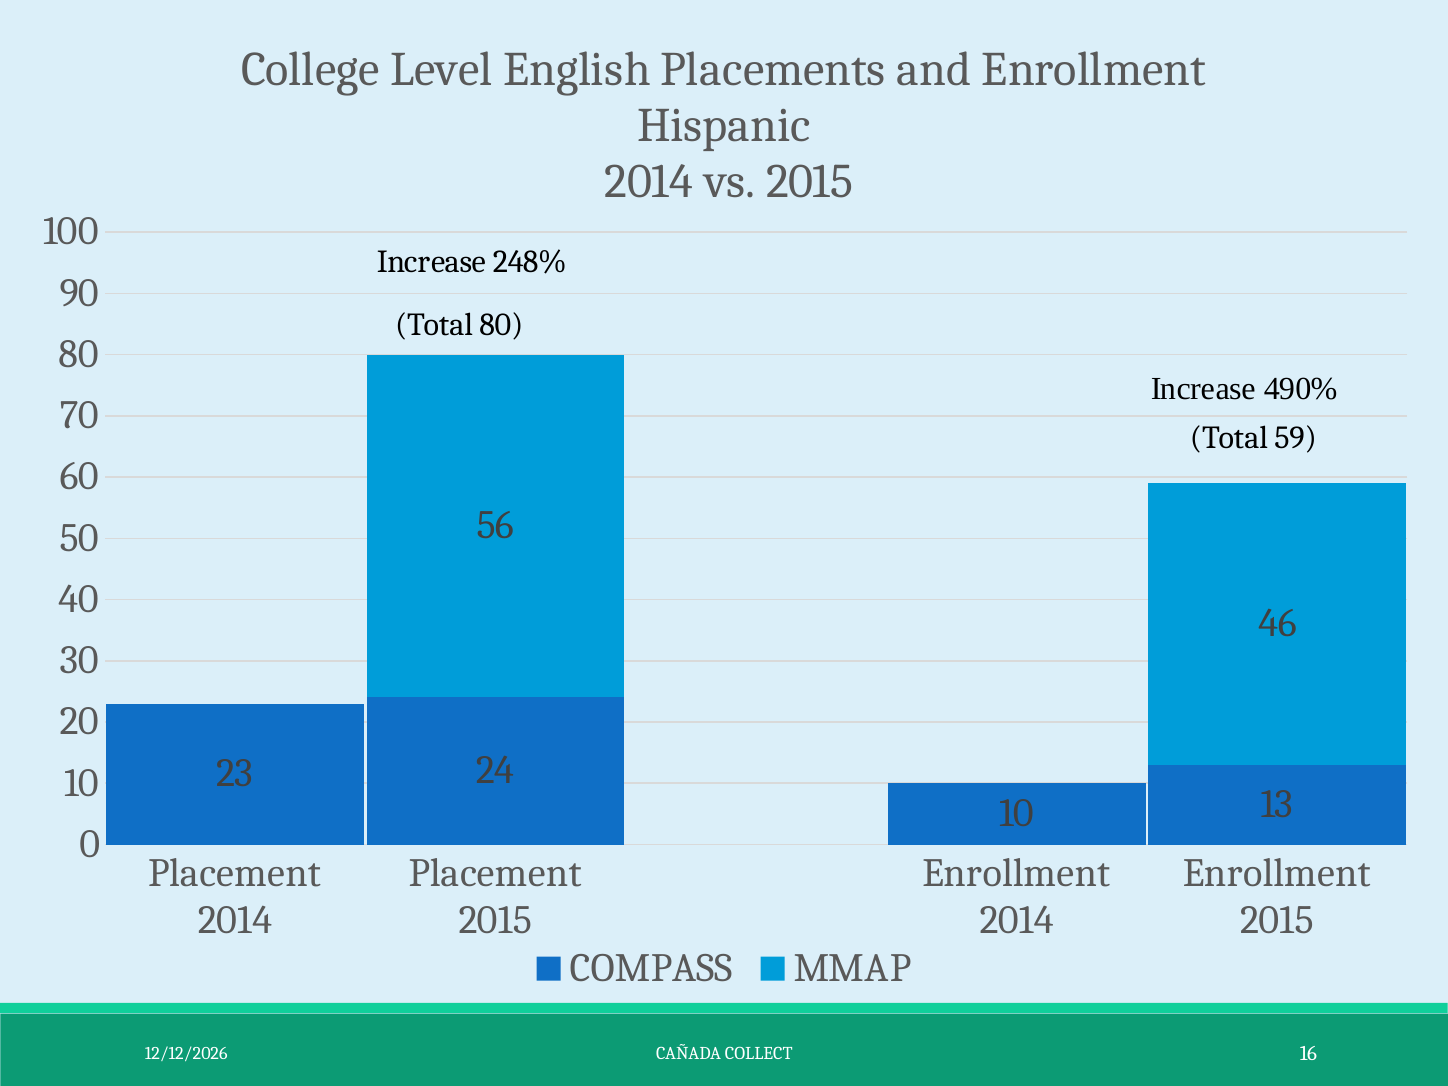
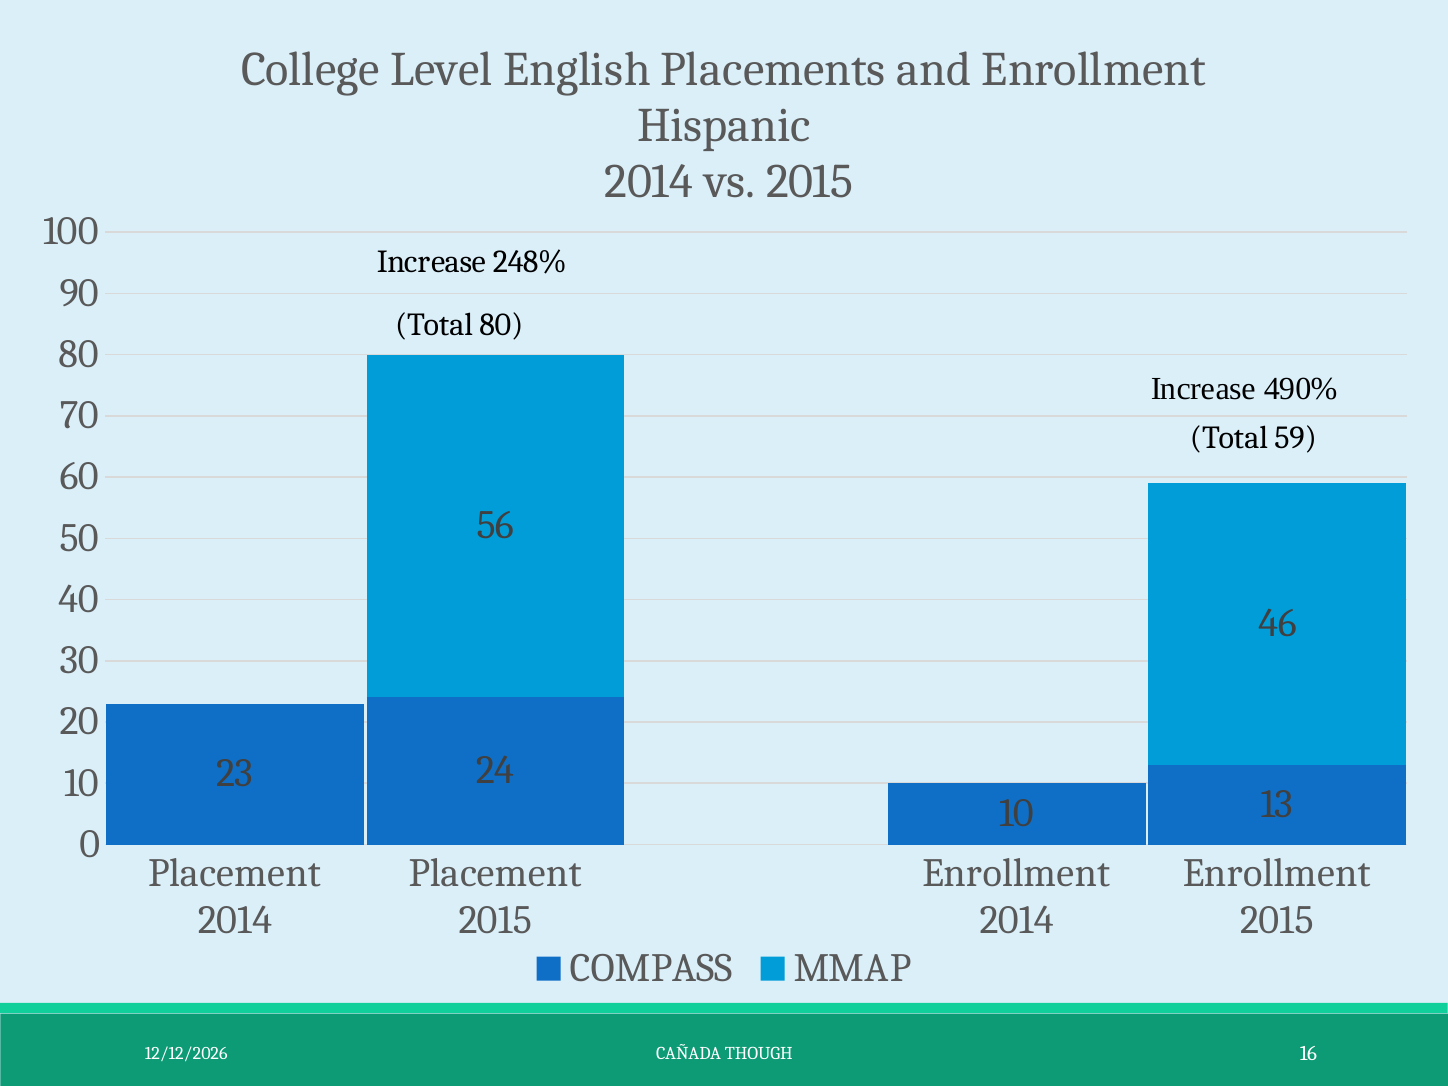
COLLECT: COLLECT -> THOUGH (759, 1053)
